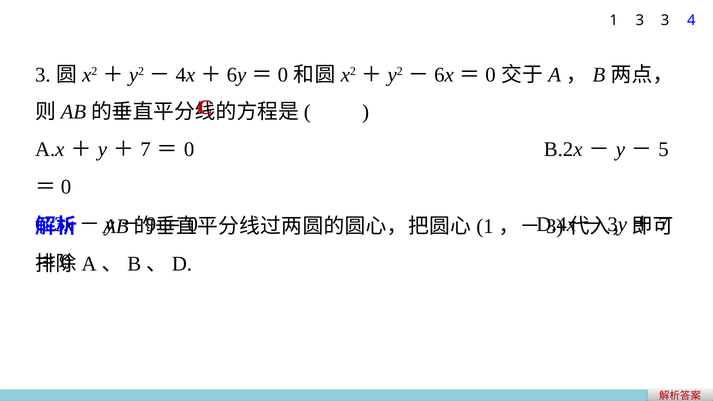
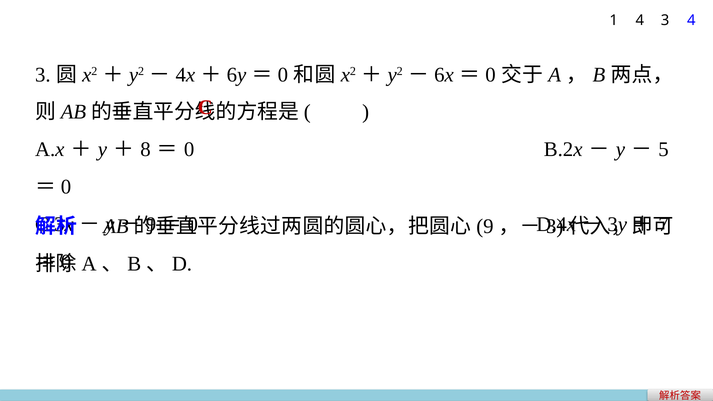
1 3: 3 -> 4 (640, 21)
7: 7 -> 8 (146, 150)
1: 1 -> 9 (485, 226)
